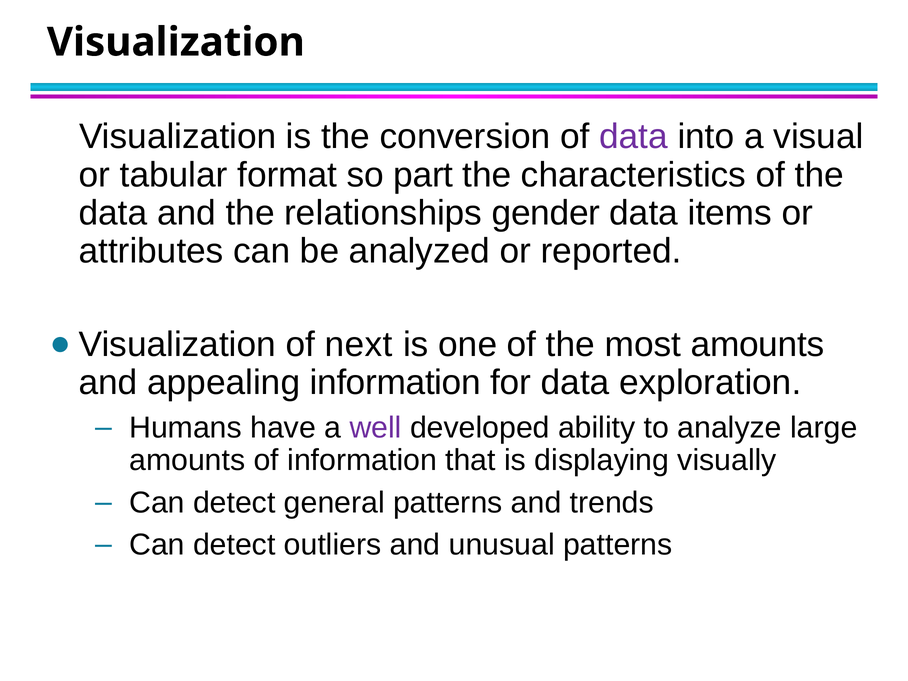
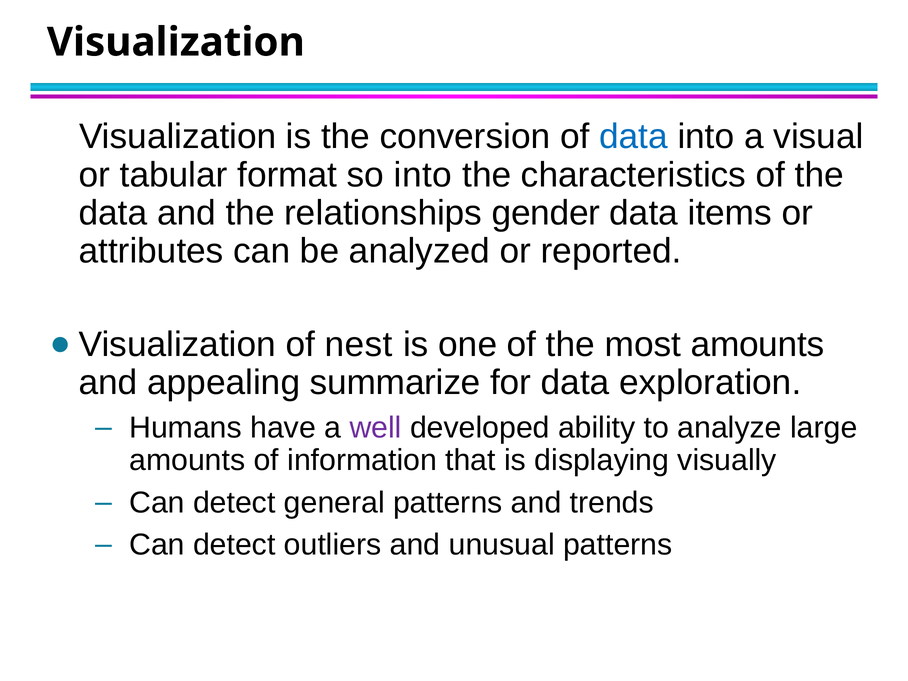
data colour: purple -> blue (633, 137)
so part: part -> into (423, 175)
next: next -> nest (359, 345)
appealing information: information -> summarize (395, 383)
